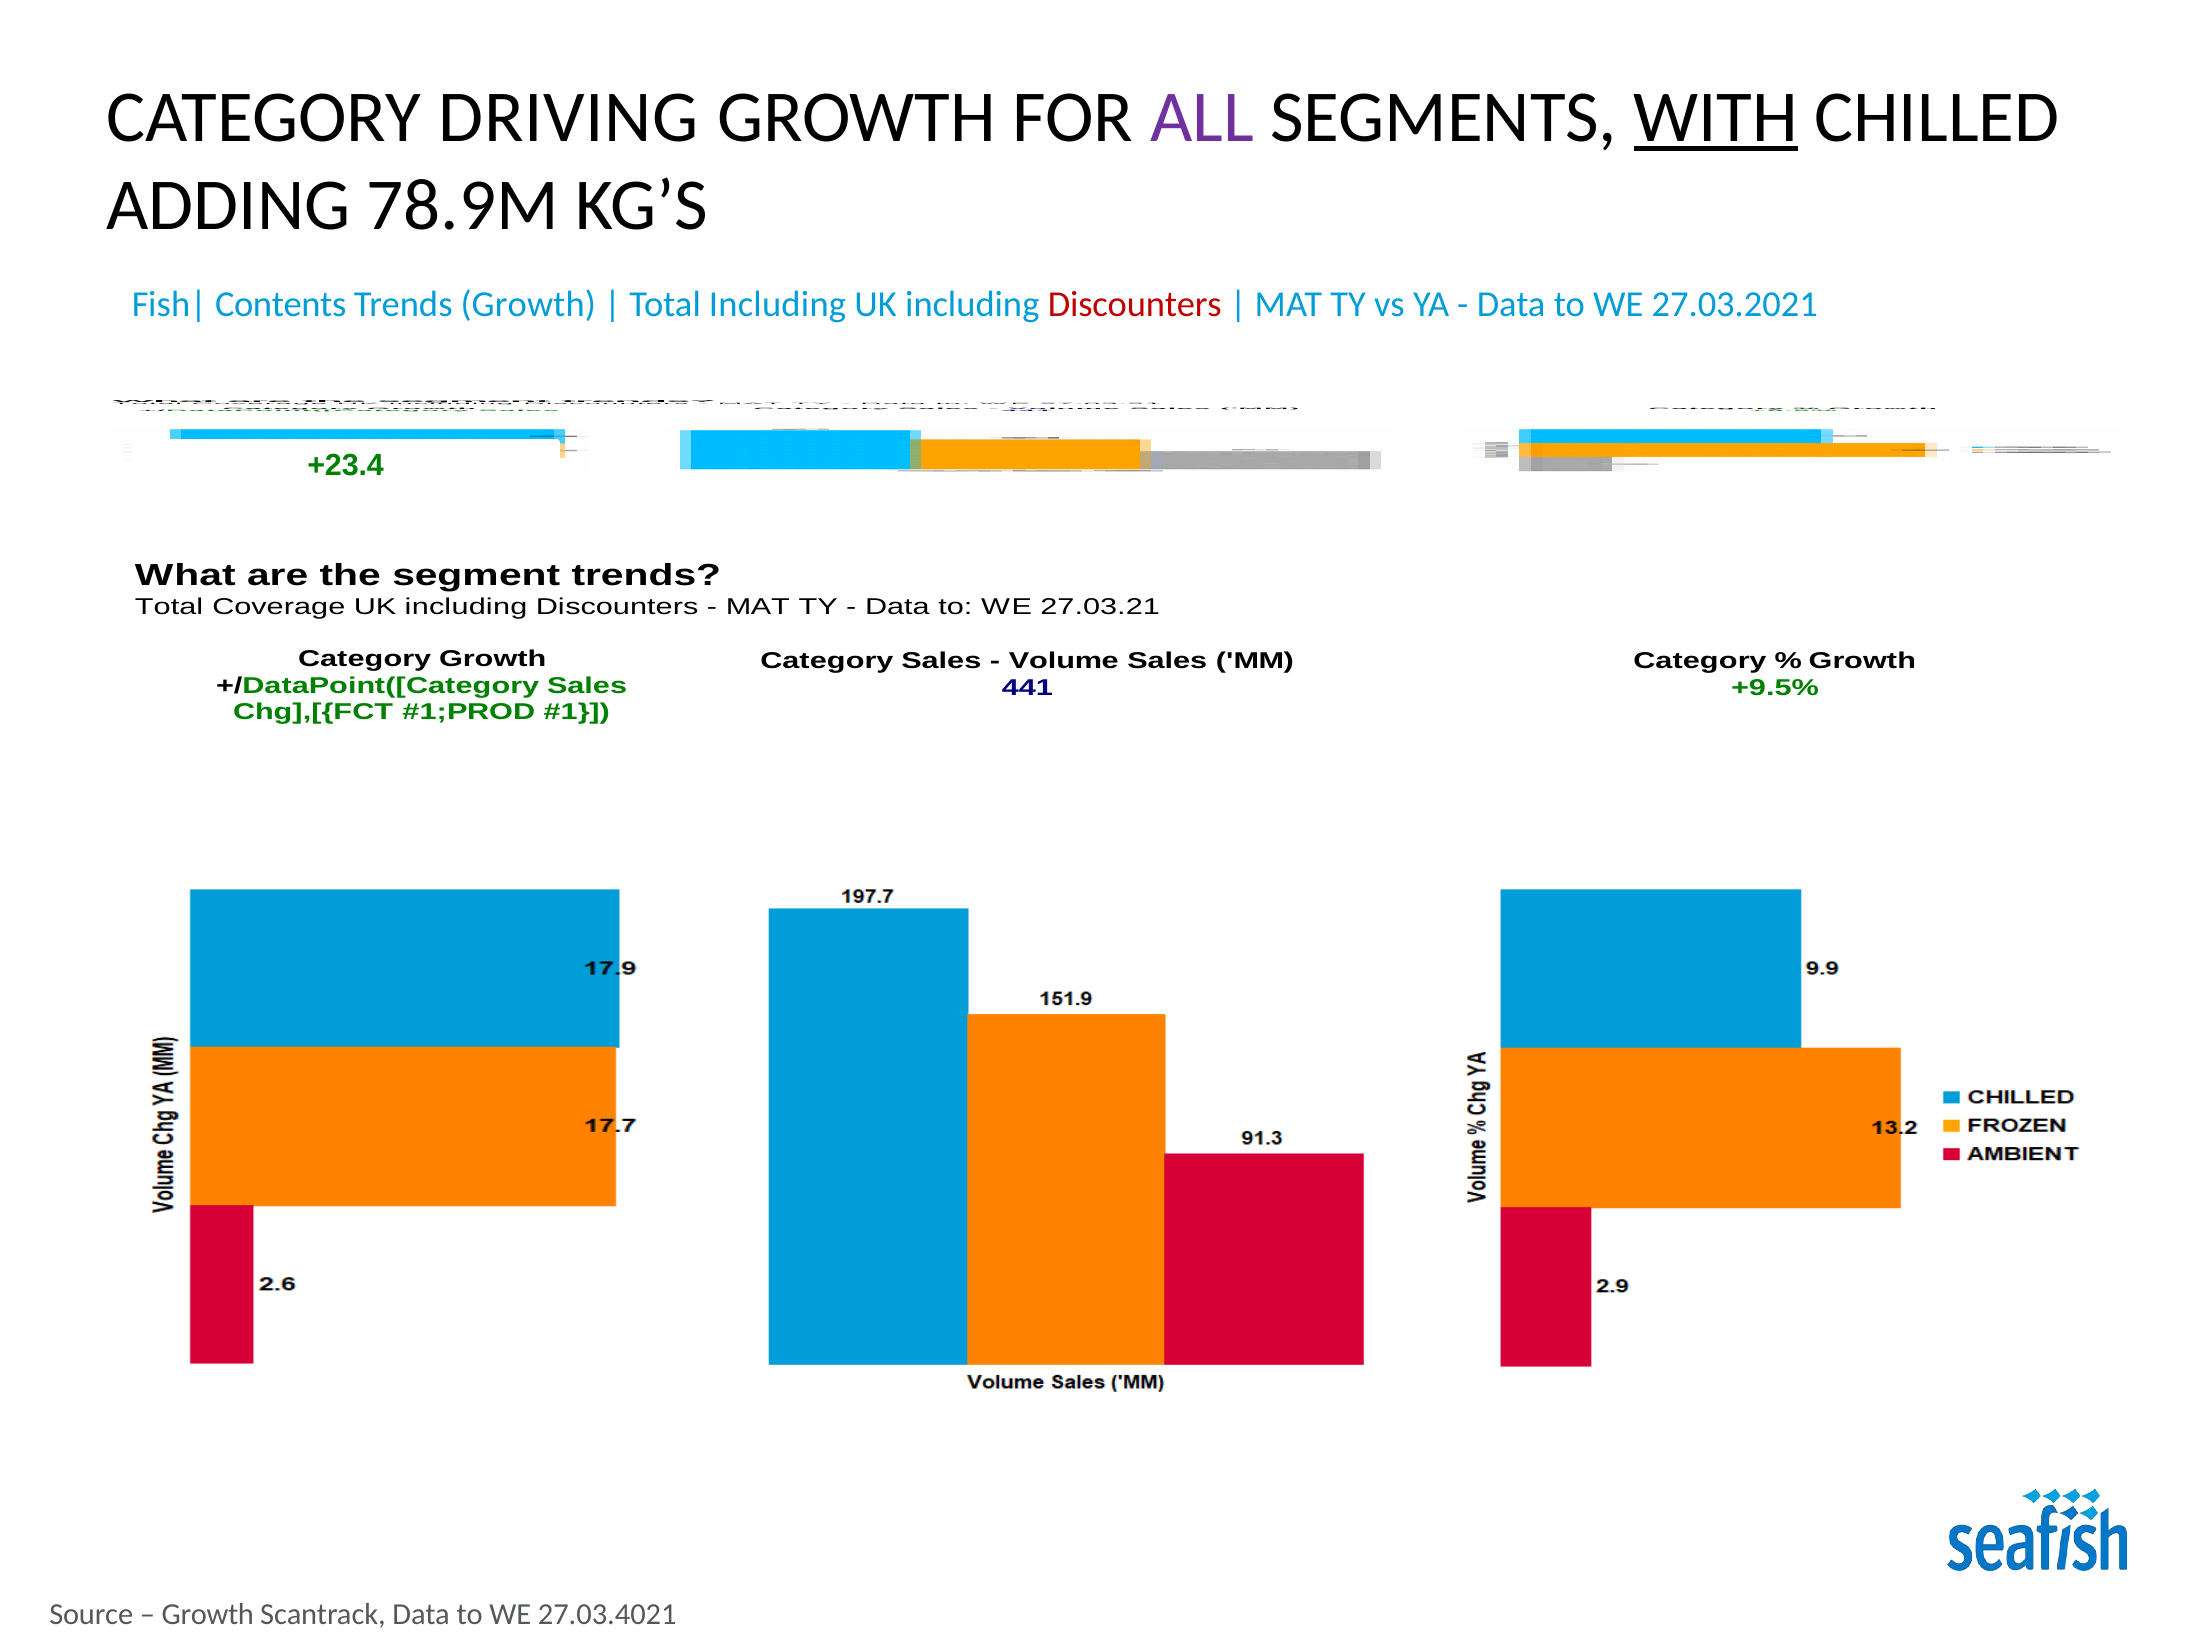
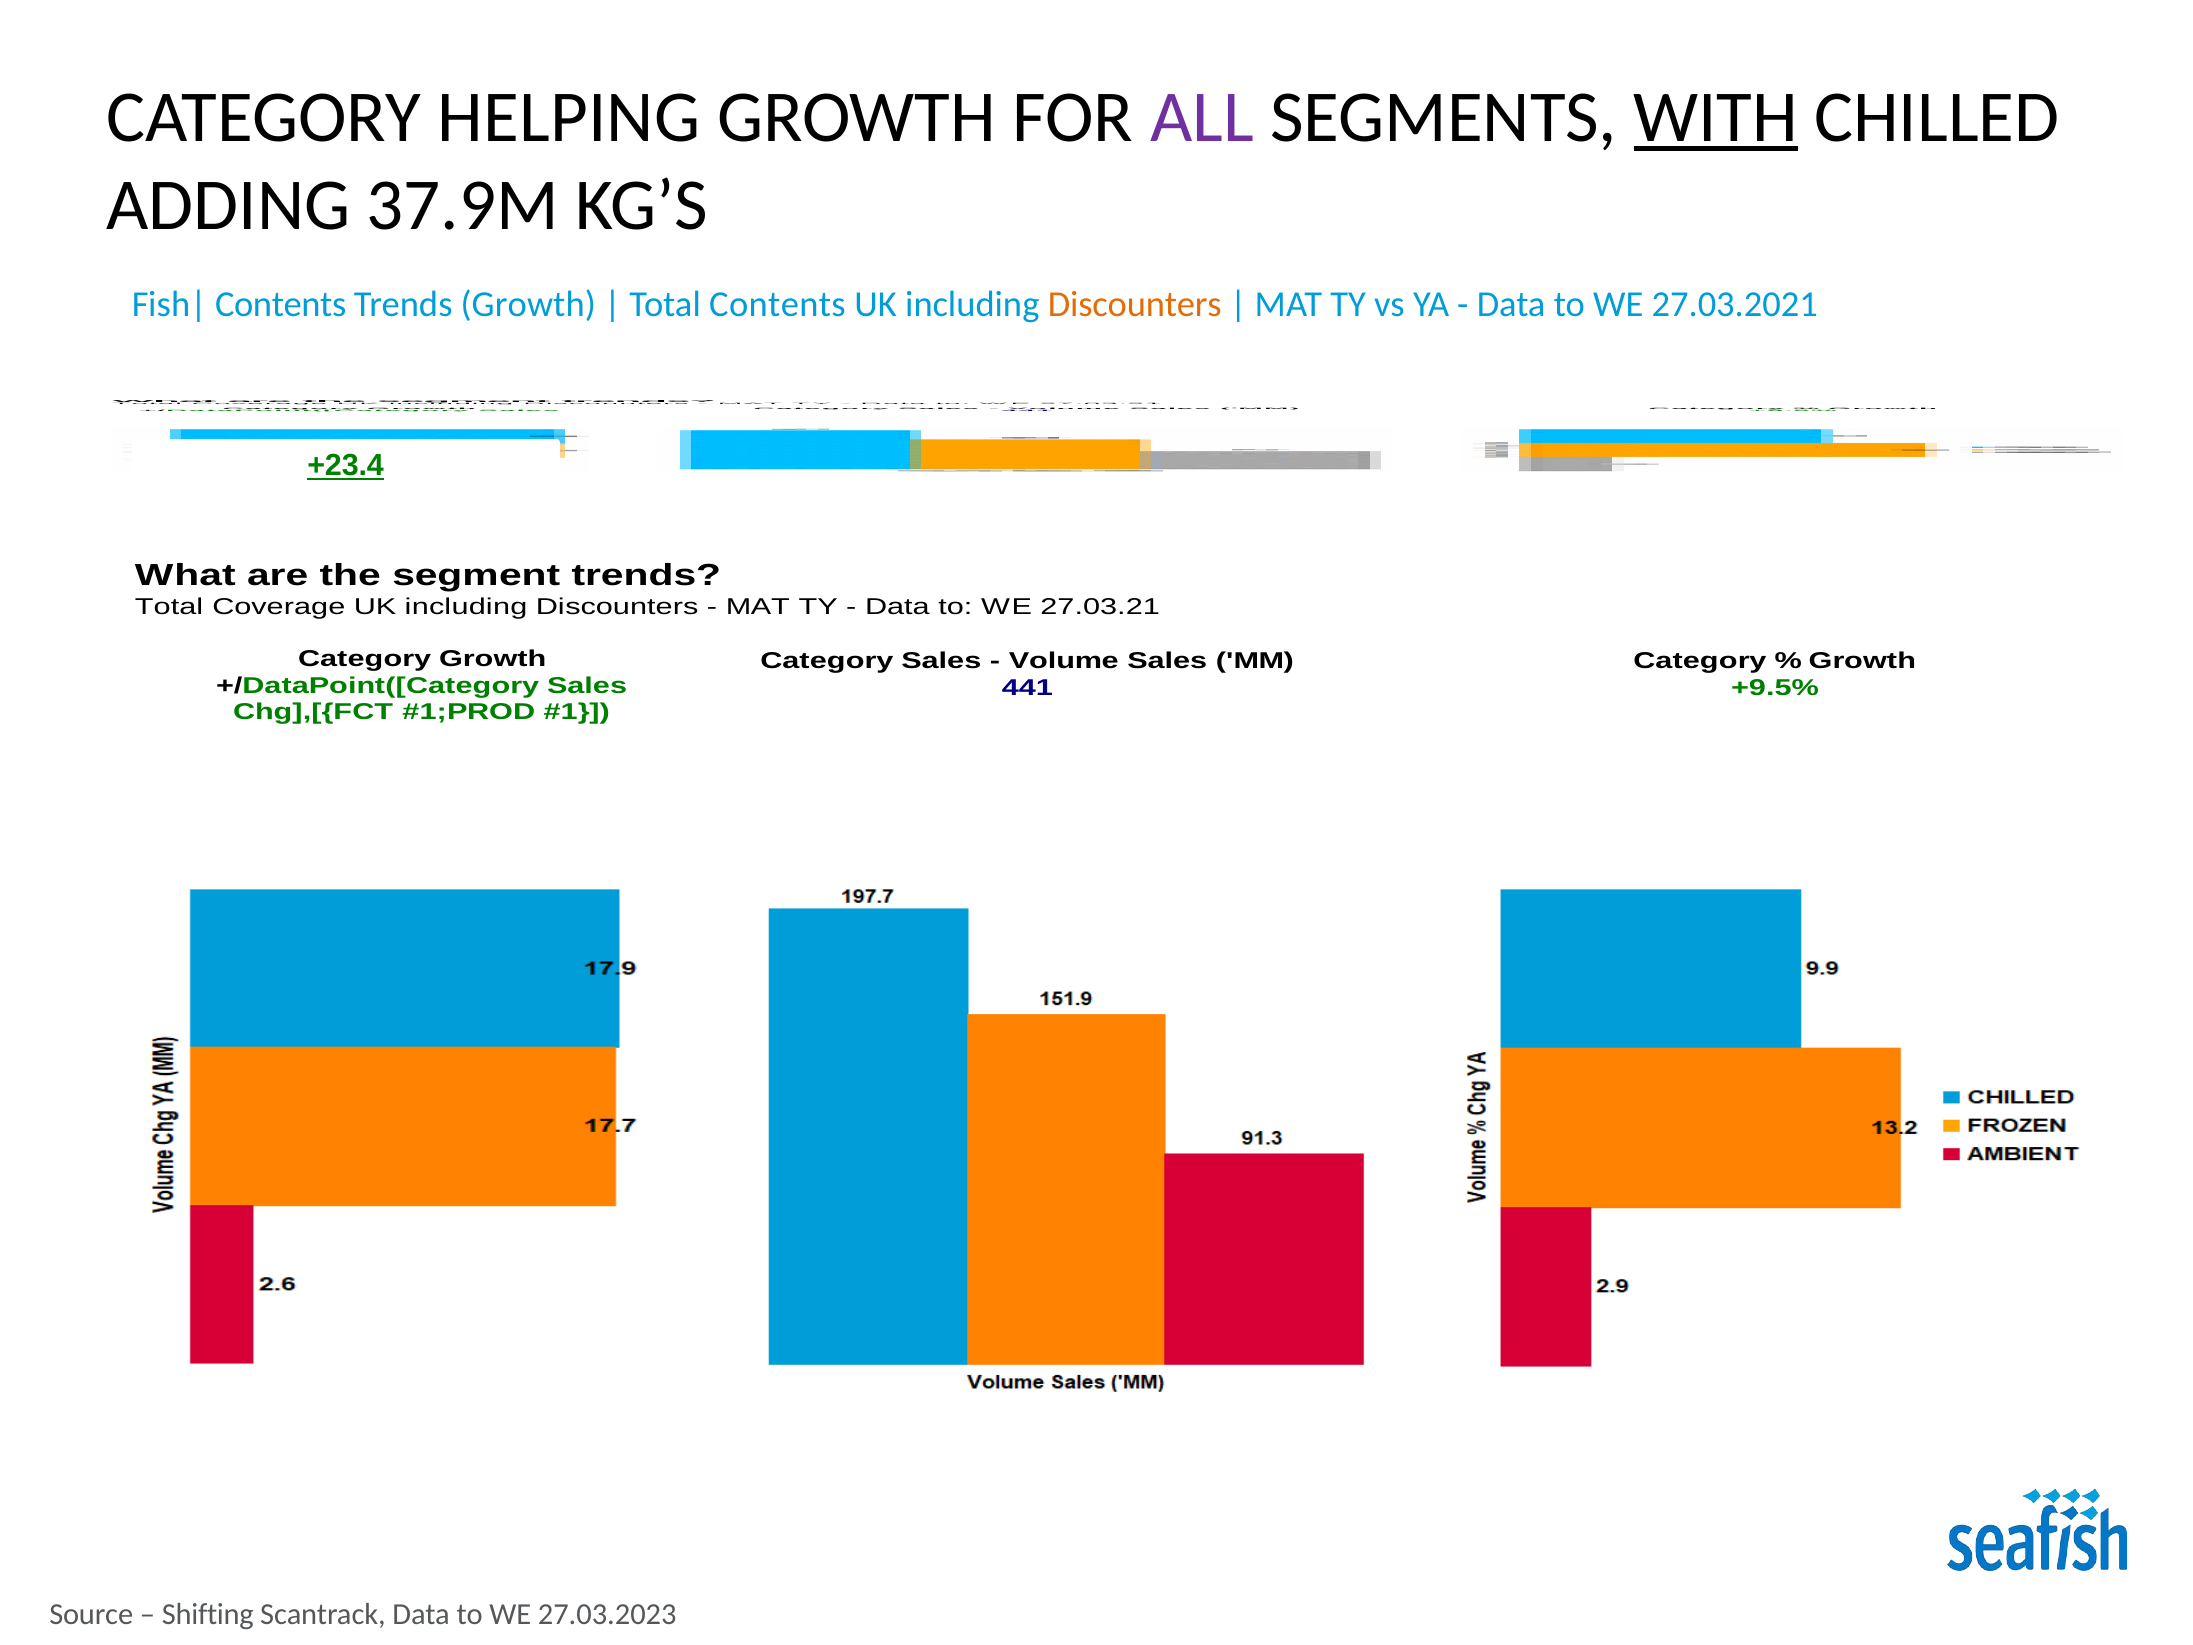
DRIVING: DRIVING -> HELPING (569, 117)
78.9M: 78.9M -> 37.9M (463, 205)
Total Including: Including -> Contents (777, 304)
Discounters colour: red -> orange (1135, 304)
+23.4 underline: none -> present (346, 465)
Growth: Growth -> Shifting (208, 1614)
27.03.4021: 27.03.4021 -> 27.03.2023 (607, 1614)
